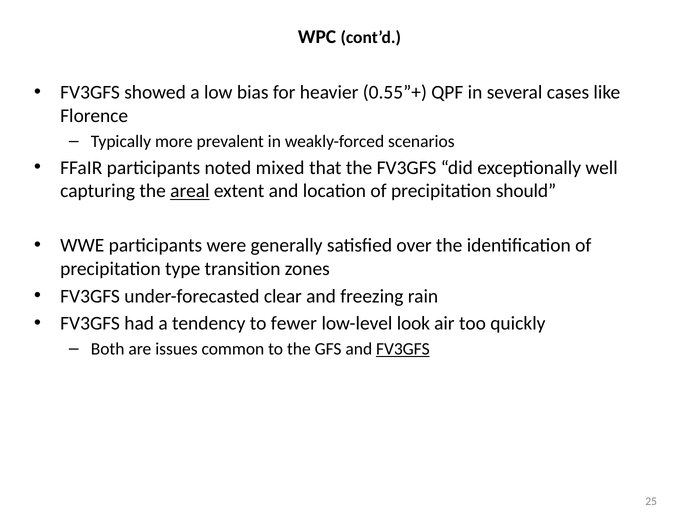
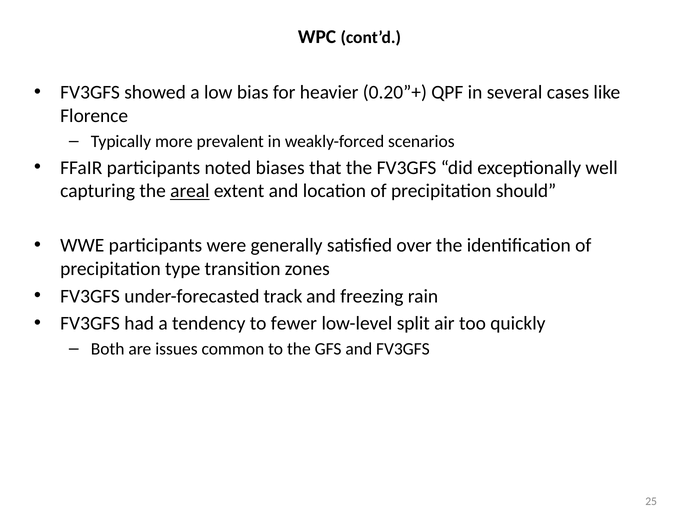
0.55”+: 0.55”+ -> 0.20”+ (395, 92)
mixed: mixed -> biases (280, 167)
clear: clear -> track (283, 296)
look: look -> split (413, 323)
FV3GFS underline: present -> none (403, 348)
